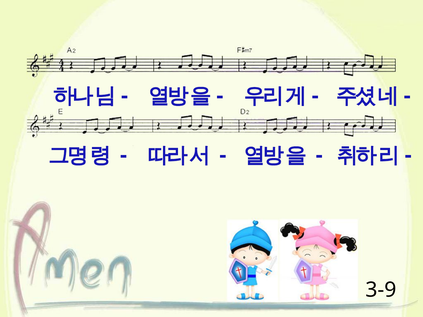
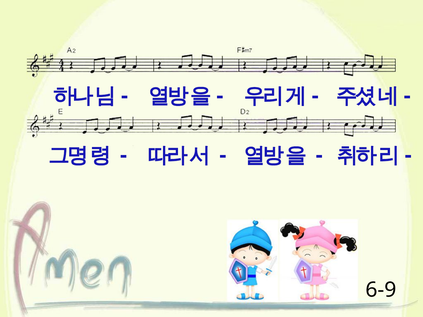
3-9: 3-9 -> 6-9 (381, 290)
